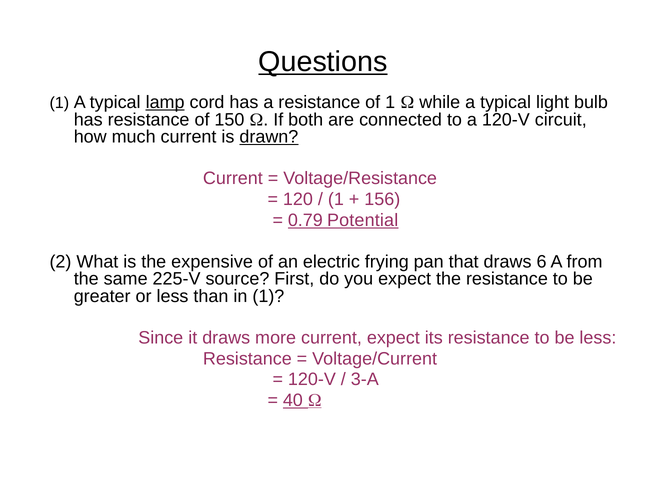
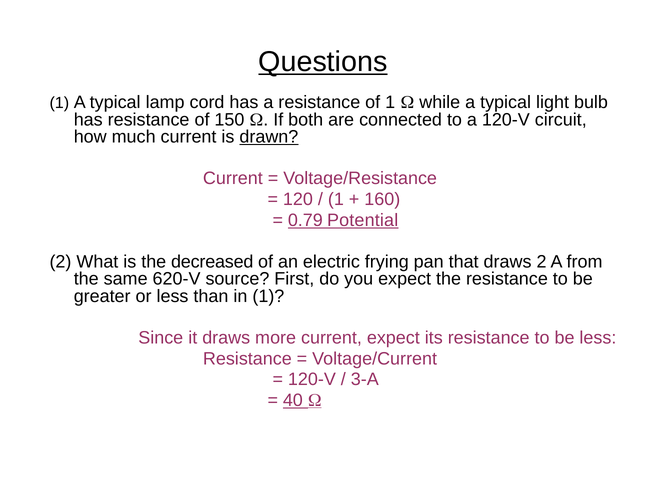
lamp underline: present -> none (165, 103)
156: 156 -> 160 (382, 200)
expensive: expensive -> decreased (212, 262)
draws 6: 6 -> 2 (542, 262)
225-V: 225-V -> 620-V (177, 279)
